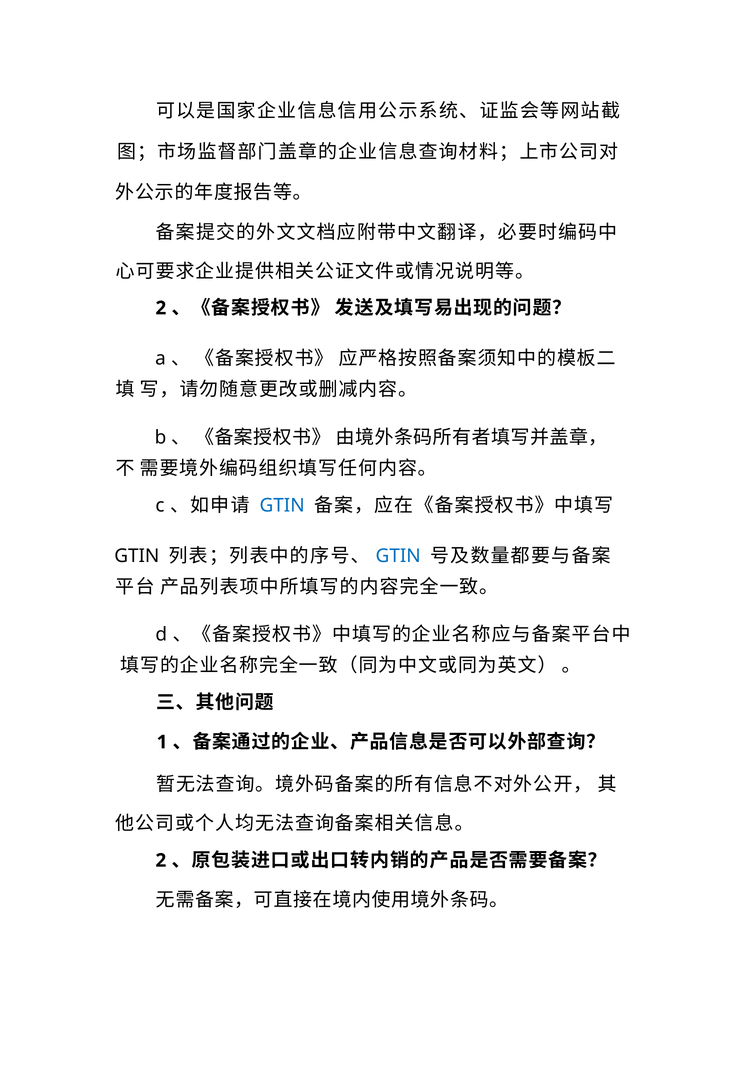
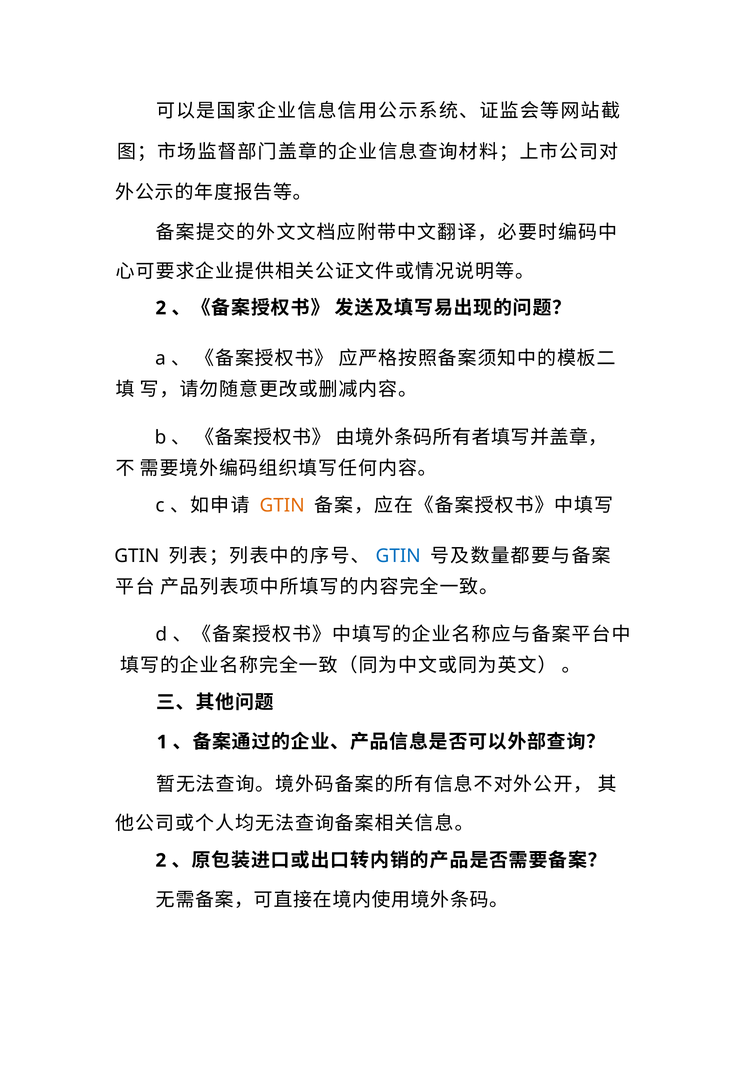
GTIN colour: blue -> orange (282, 505)
